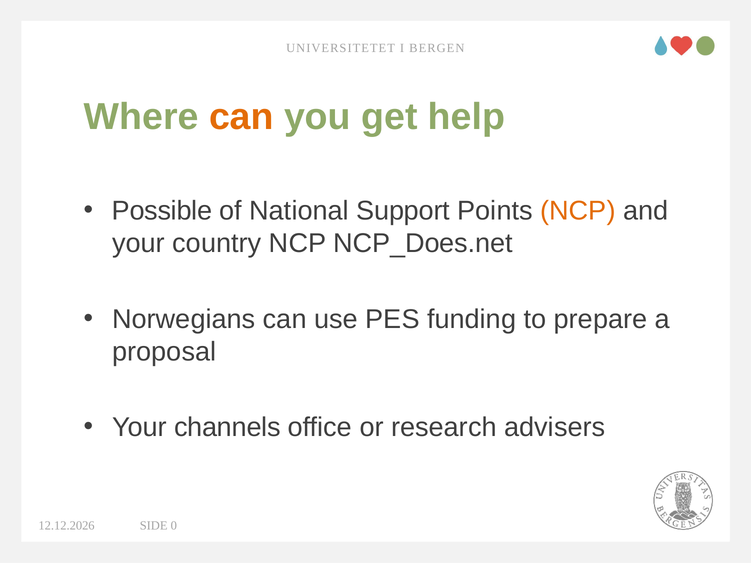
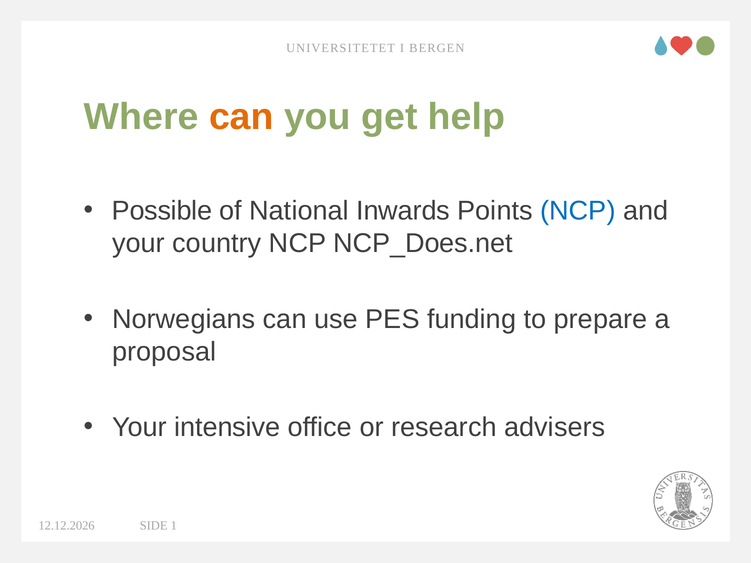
Support: Support -> Inwards (403, 211)
NCP colour: orange -> blue (578, 211)
channels: channels -> intensive (227, 428)
0: 0 -> 1 (174, 526)
